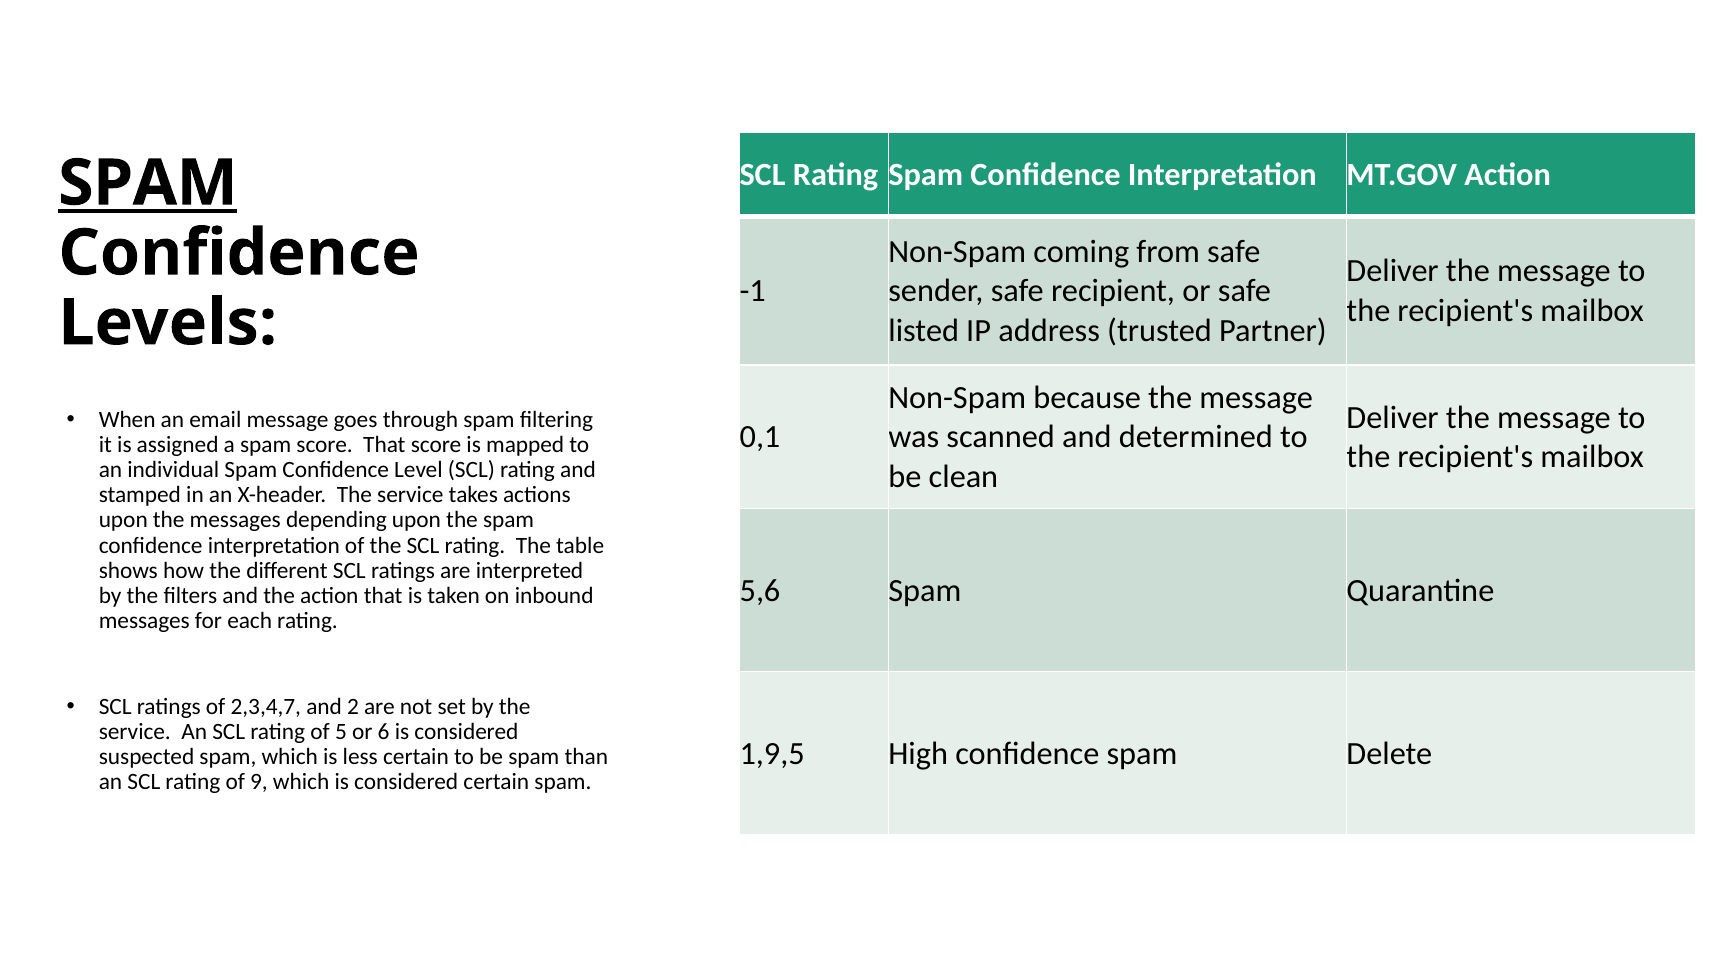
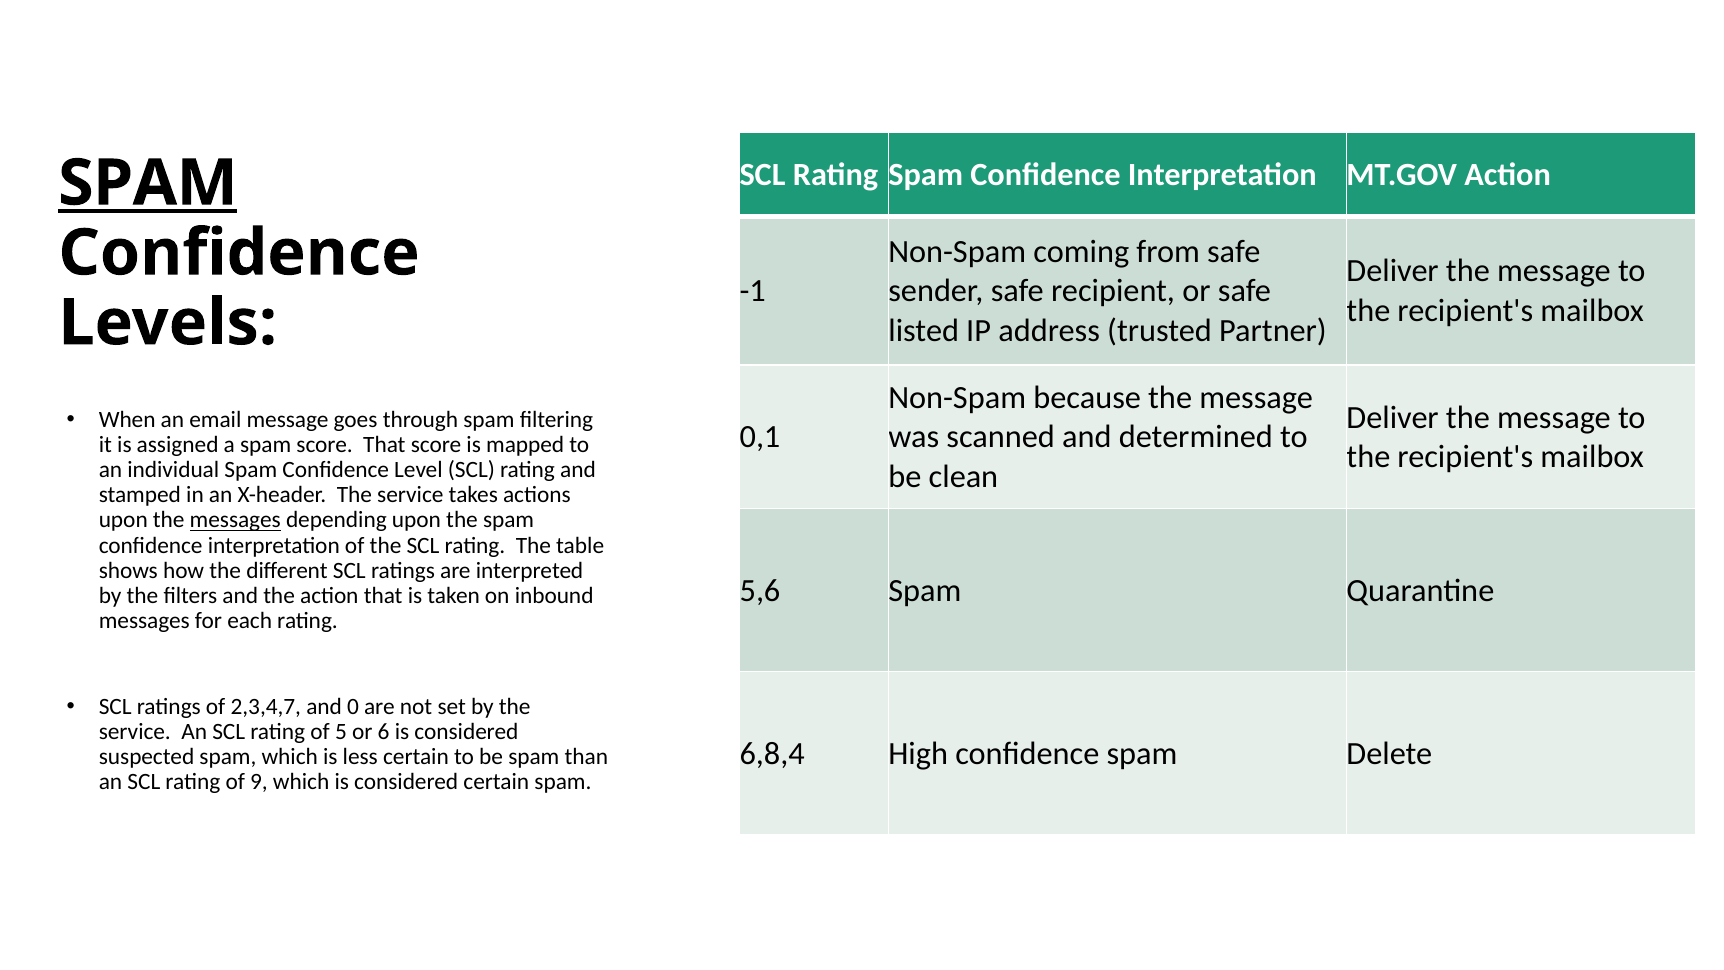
messages underline: none -> present (235, 520)
2: 2 -> 0 (353, 707)
1,9,5: 1,9,5 -> 6,8,4 (772, 753)
